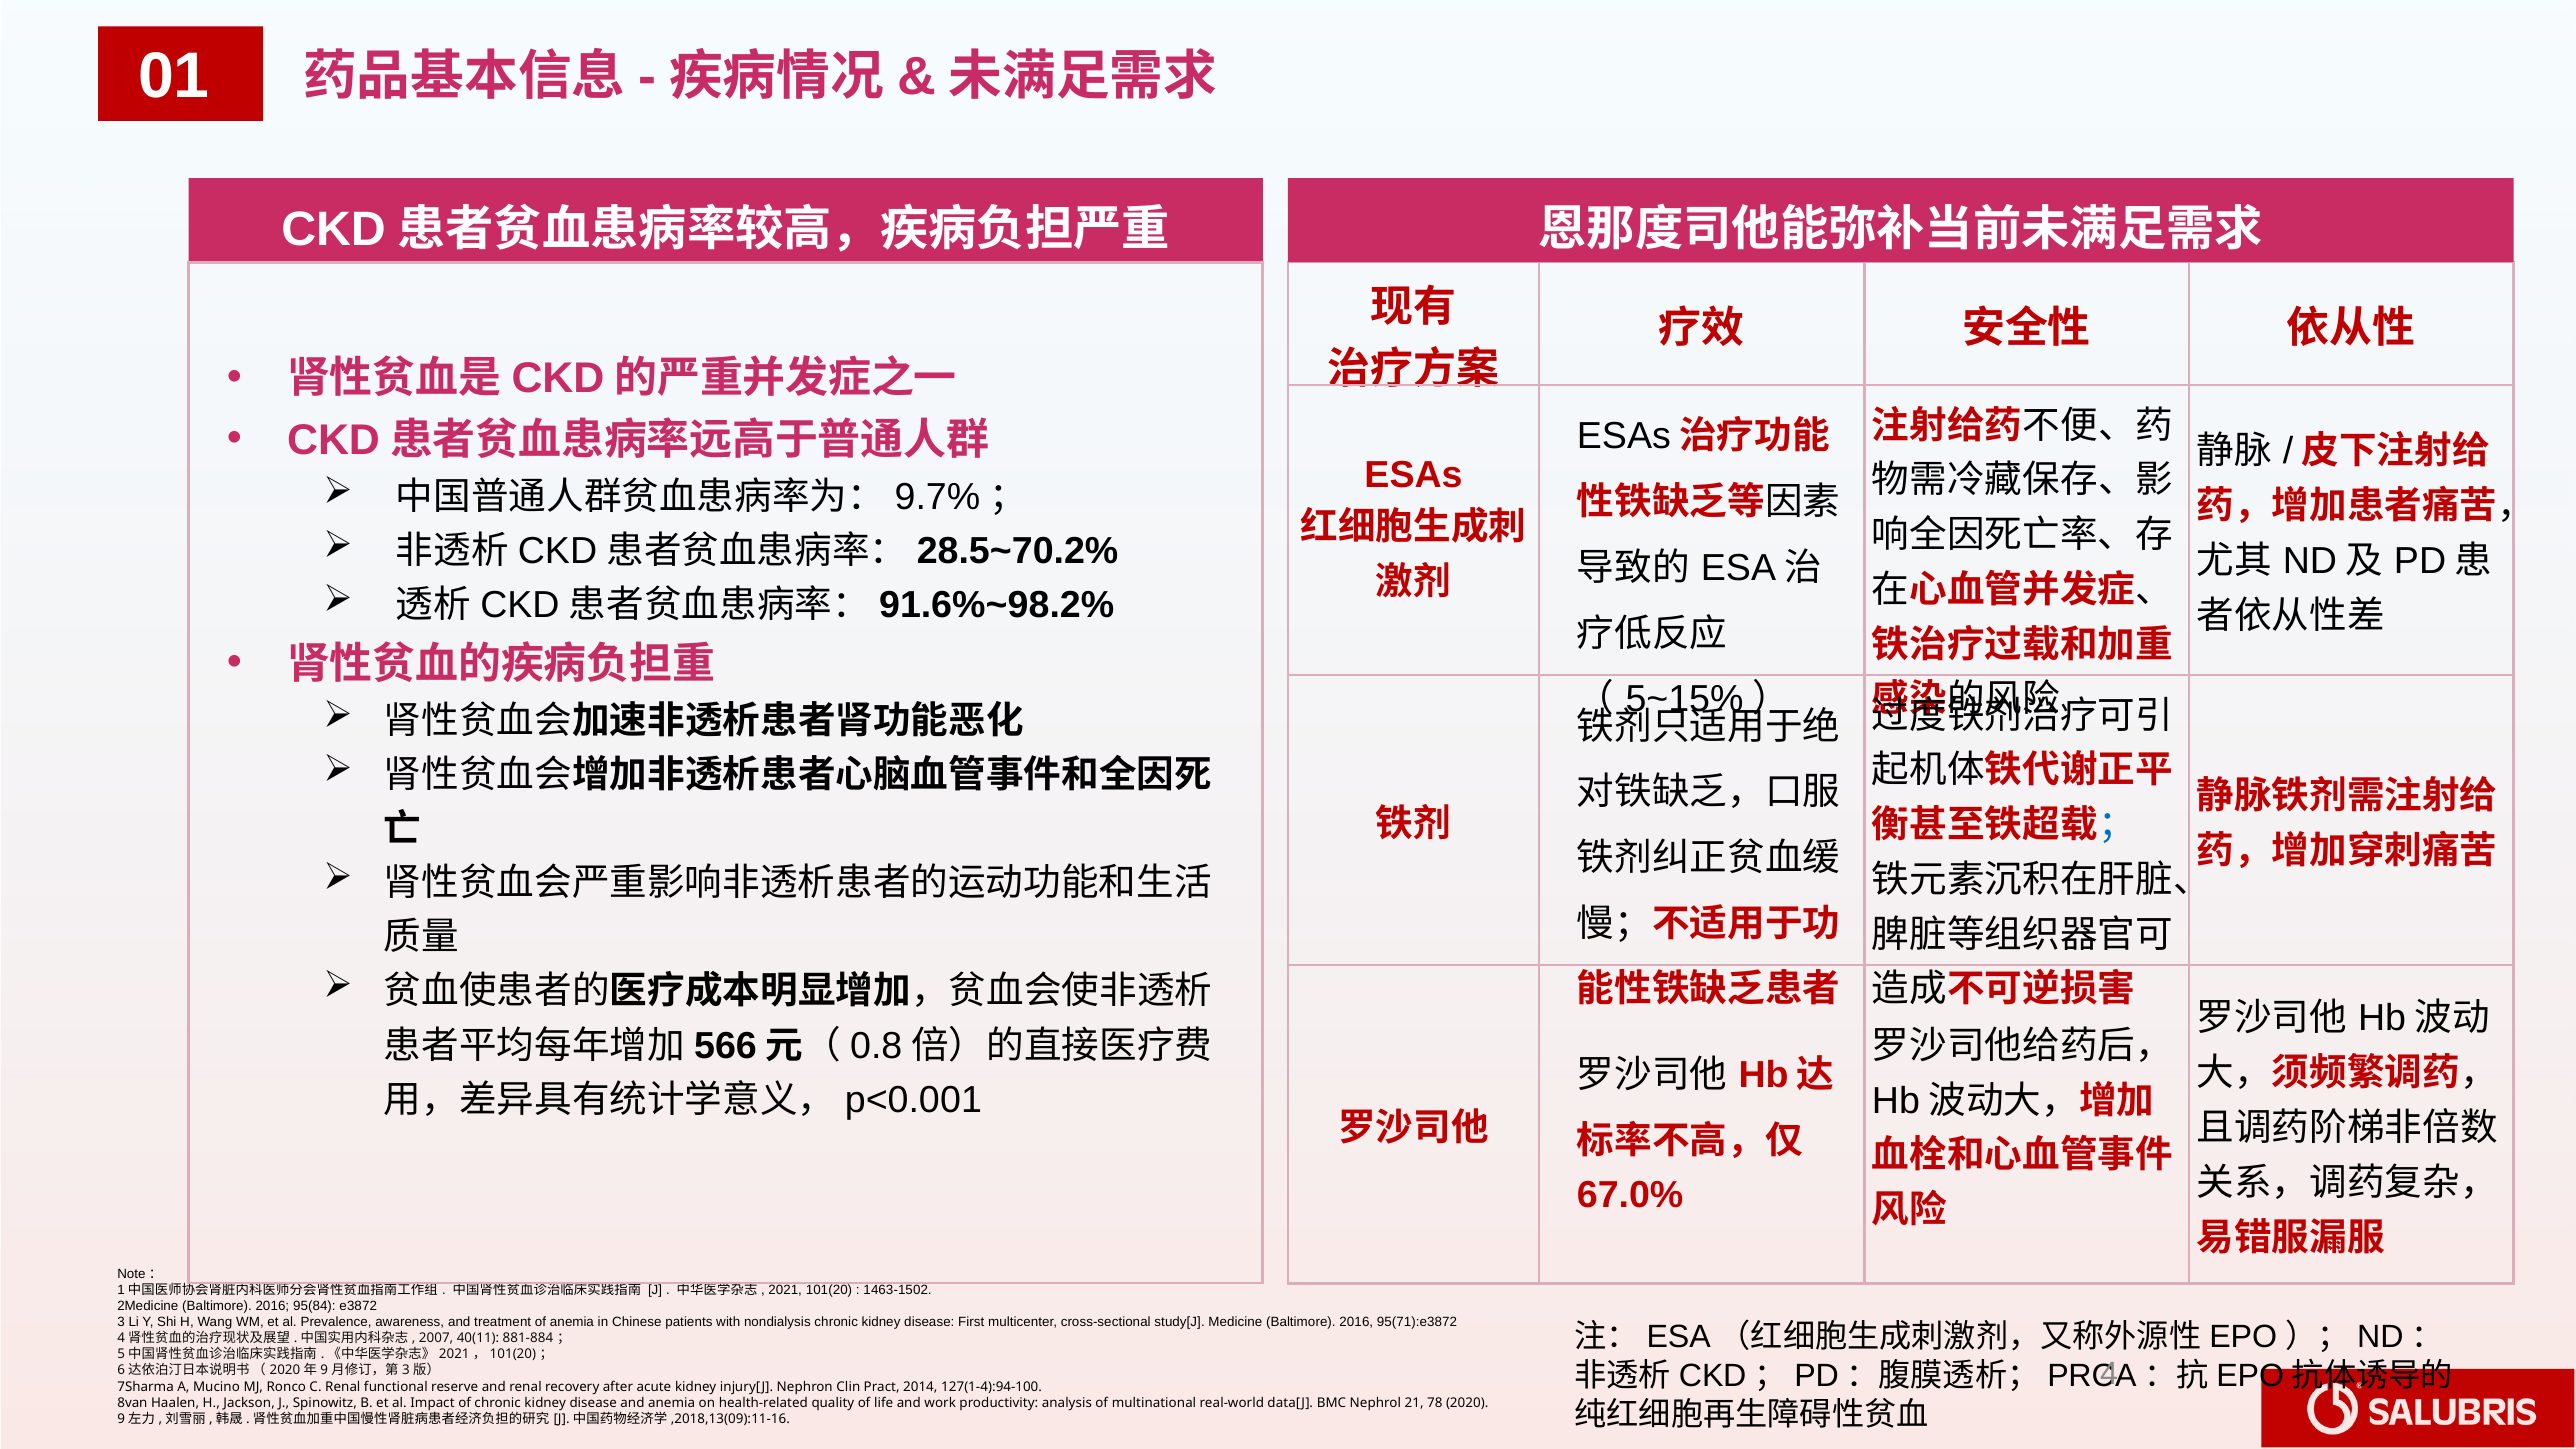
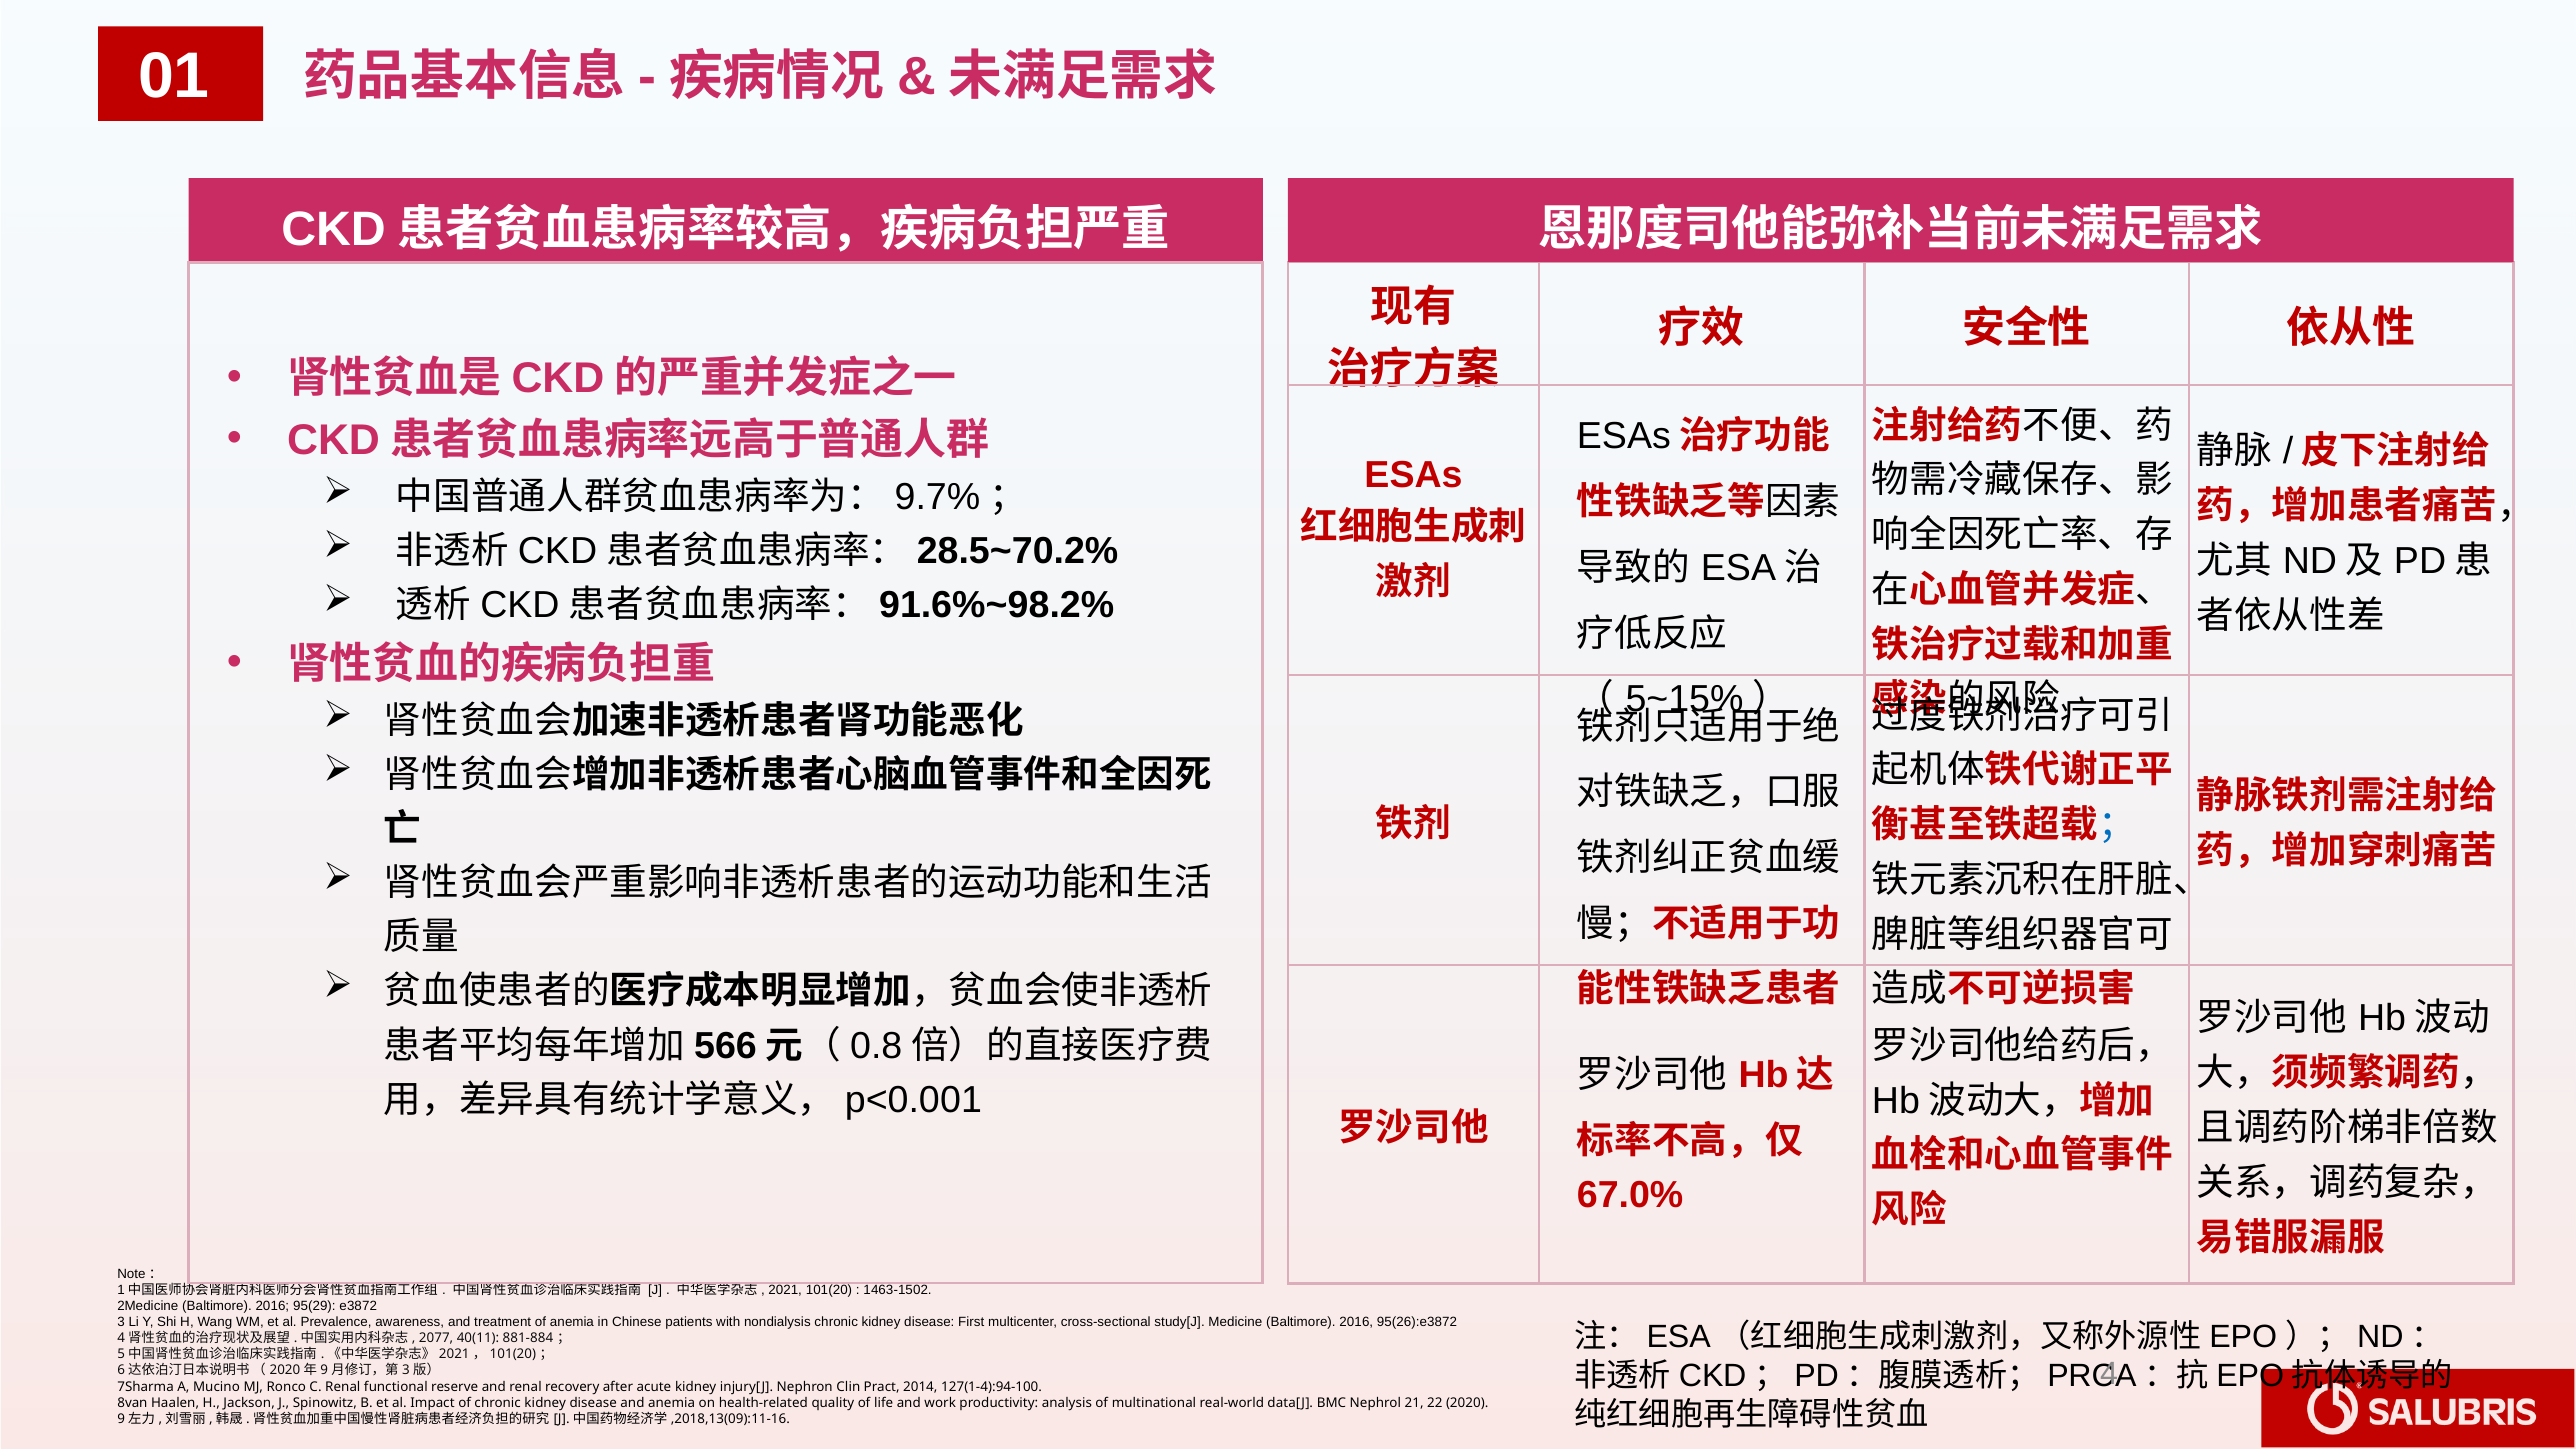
95(84: 95(84 -> 95(29 (314, 1306)
95(71):e3872: 95(71):e3872 -> 95(26):e3872 (1417, 1322)
2007: 2007 -> 2077 (436, 1338)
78: 78 -> 22 (1435, 1403)
